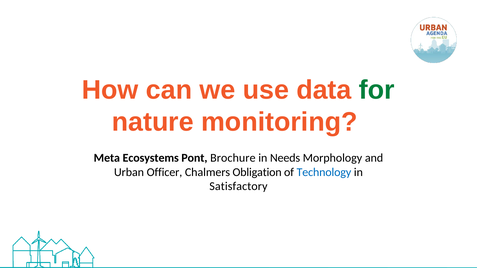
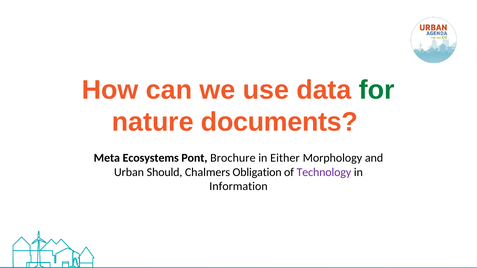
monitoring: monitoring -> documents (279, 122)
Needs: Needs -> Either (285, 158)
Officer: Officer -> Should (165, 172)
Technology colour: blue -> purple (324, 172)
Satisfactory: Satisfactory -> Information (238, 187)
